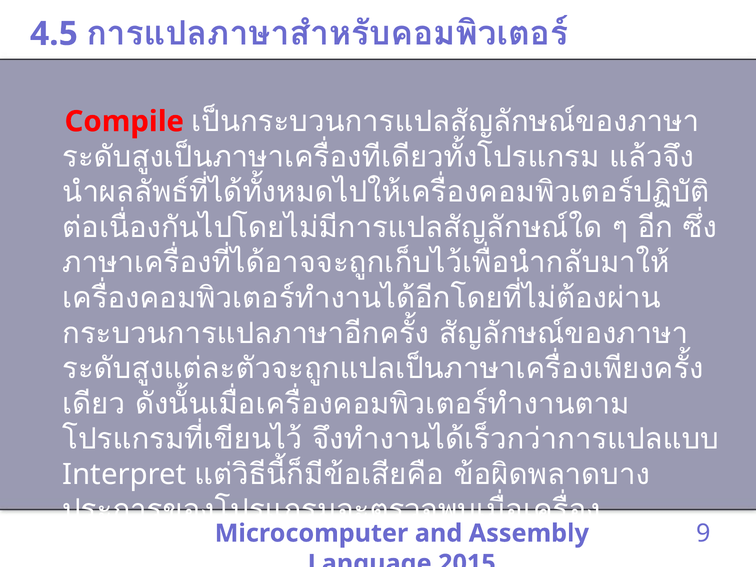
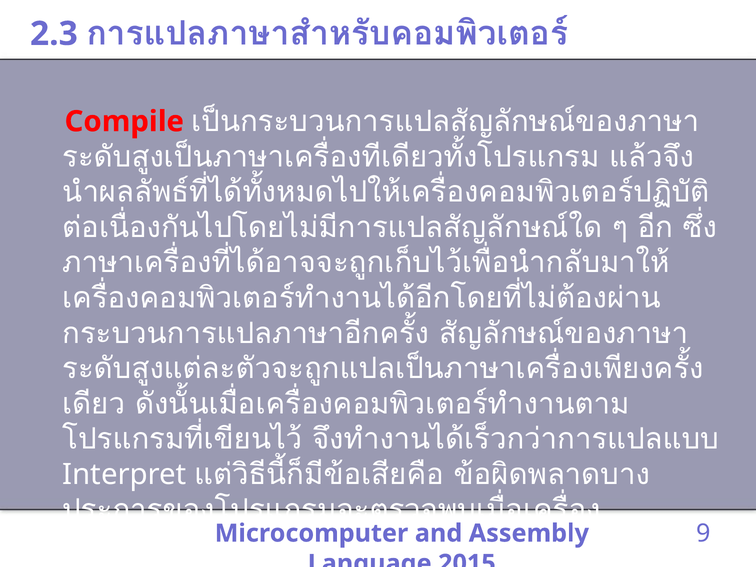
4.5: 4.5 -> 2.3 (54, 34)
